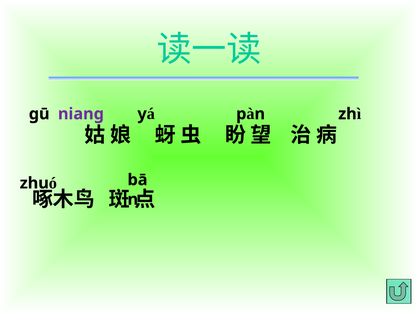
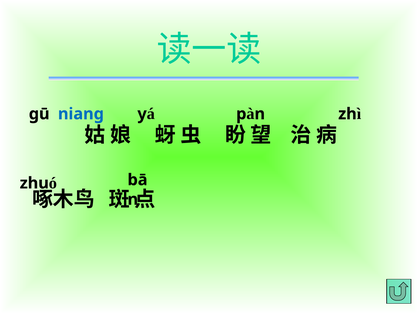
niang colour: purple -> blue (81, 114)
